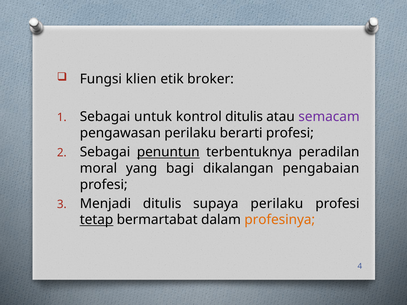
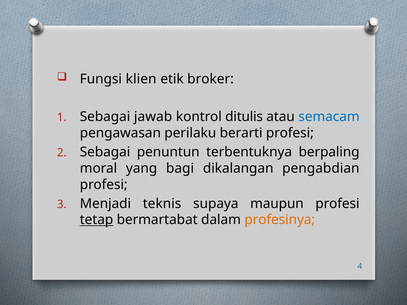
untuk: untuk -> jawab (153, 117)
semacam colour: purple -> blue (329, 117)
penuntun underline: present -> none (168, 152)
peradilan: peradilan -> berpaling (329, 152)
pengabaian: pengabaian -> pengabdian (321, 168)
Menjadi ditulis: ditulis -> teknis (162, 204)
supaya perilaku: perilaku -> maupun (277, 204)
